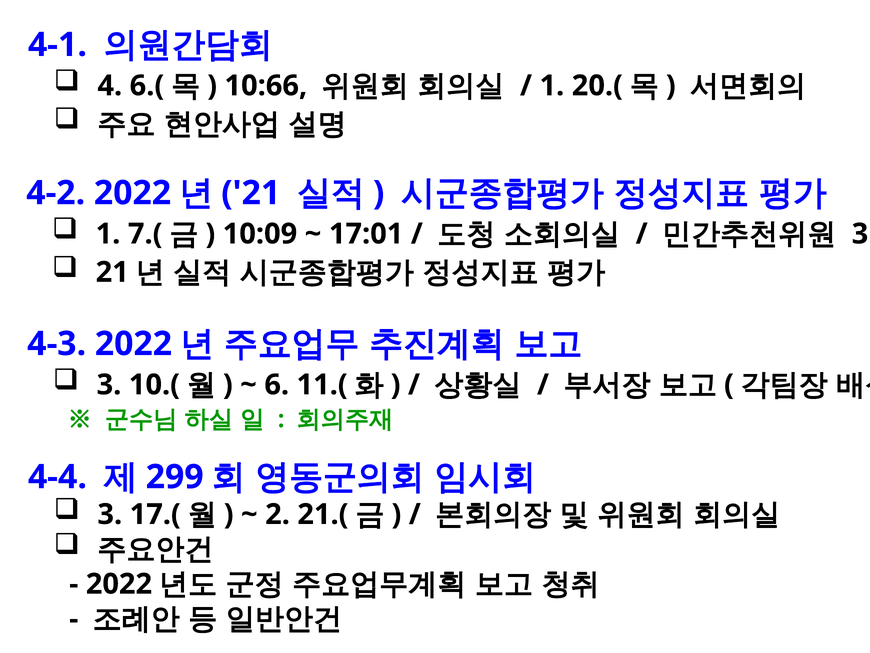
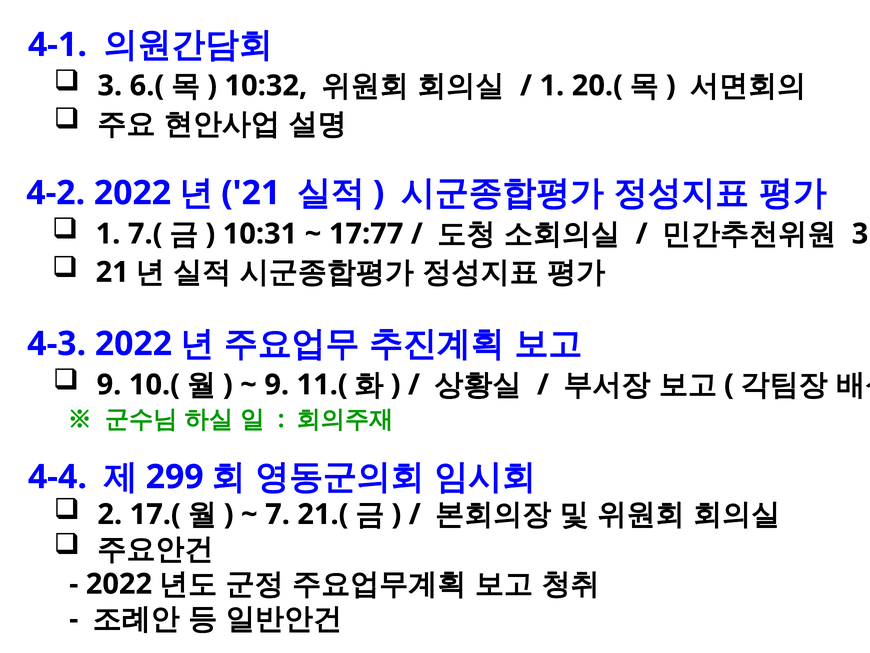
4: 4 -> 3 (110, 86)
10:66: 10:66 -> 10:32 (266, 86)
10:09: 10:09 -> 10:31 (260, 234)
17:01: 17:01 -> 17:77 (366, 234)
3: 3 -> 9 (109, 384)
6: 6 -> 9 (277, 384)
3: 3 -> 2 (110, 514)
2: 2 -> 7 (278, 514)
